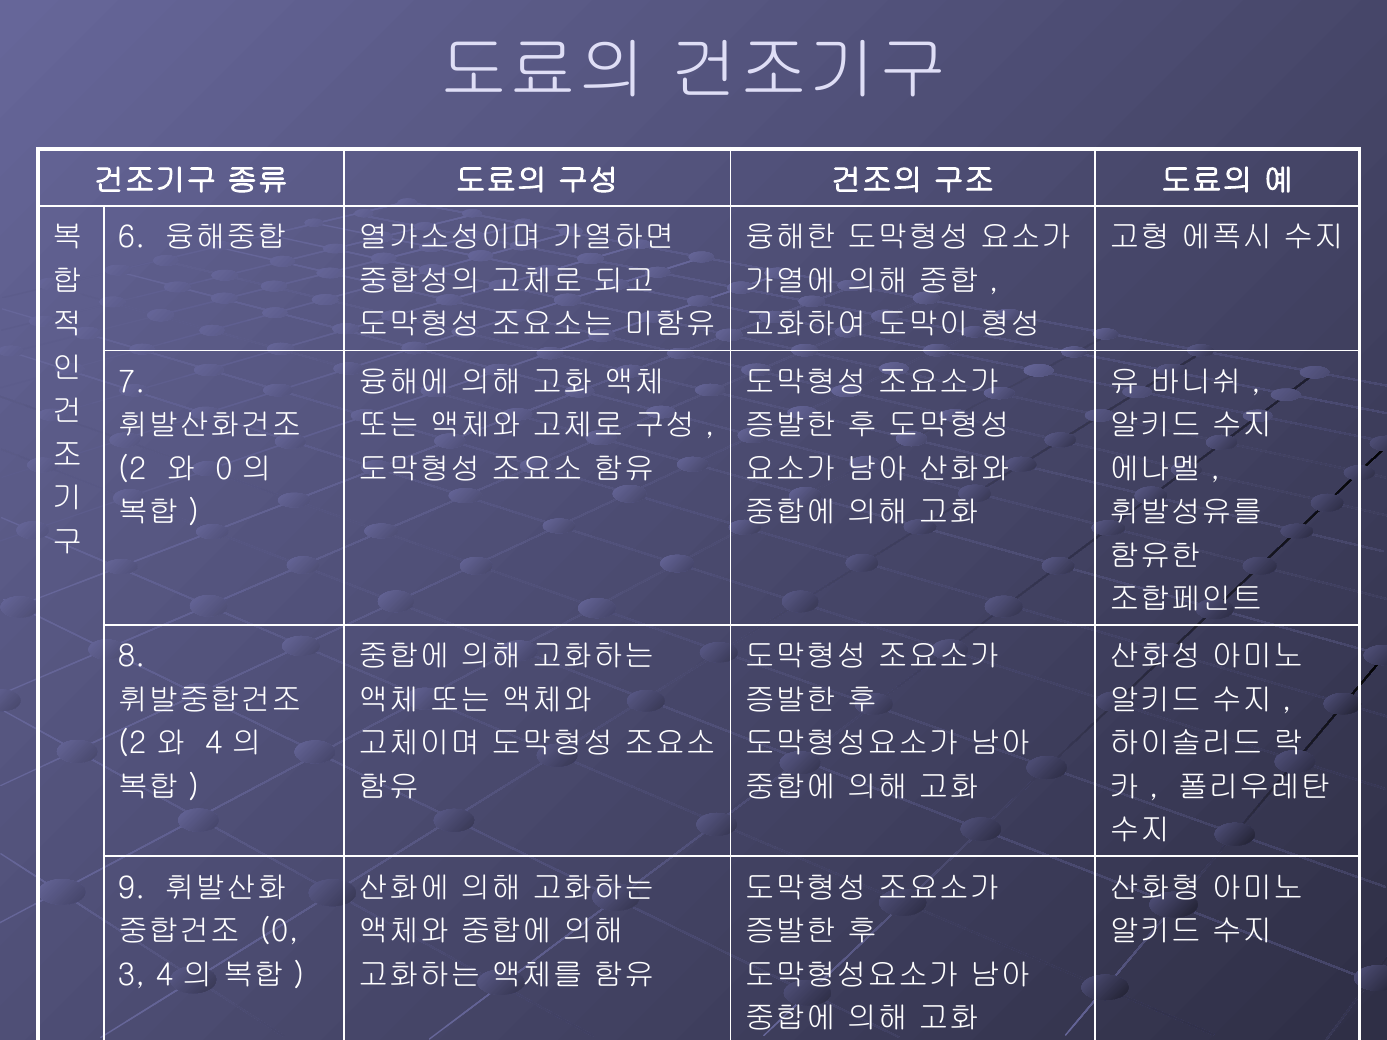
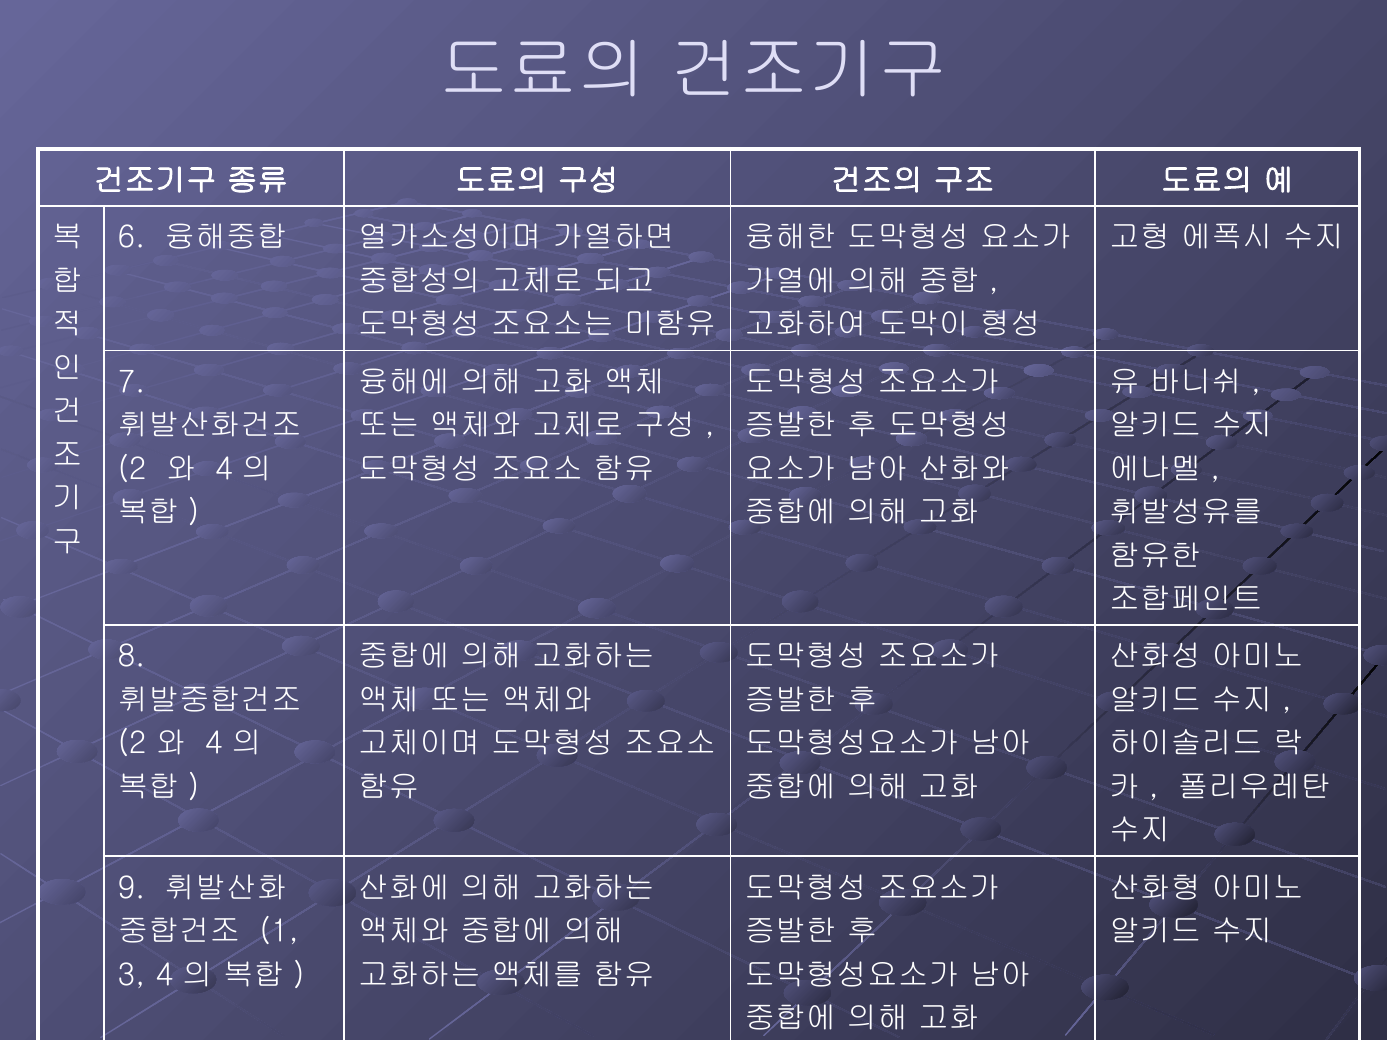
0: 0 -> 4 (224, 469)
0: 0 -> 1 (279, 932)
